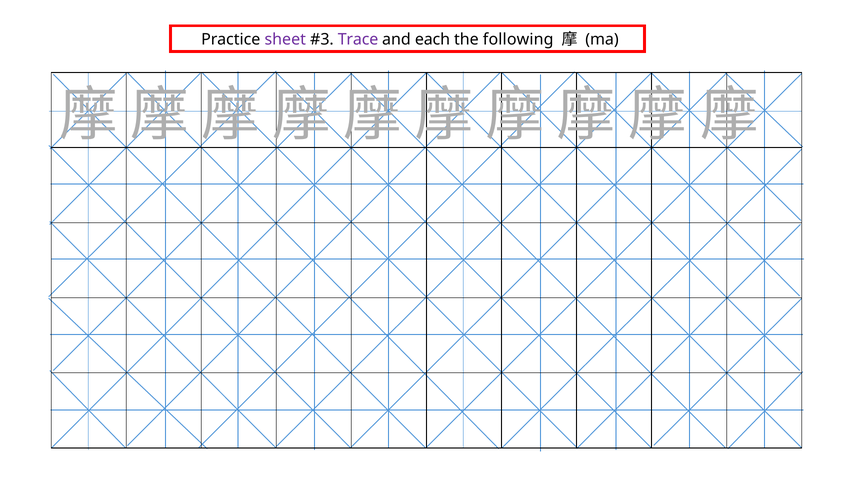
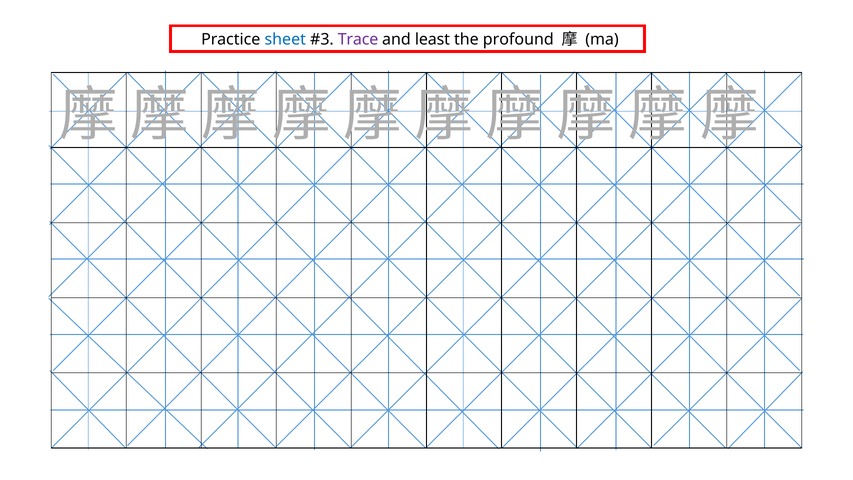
sheet colour: purple -> blue (285, 40)
each: each -> least (432, 40)
following: following -> profound (518, 40)
